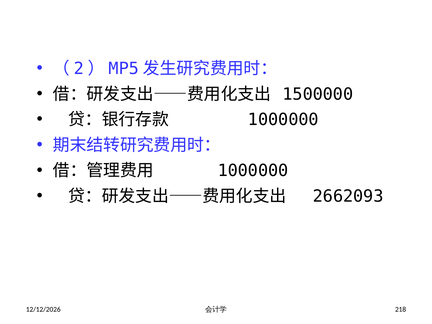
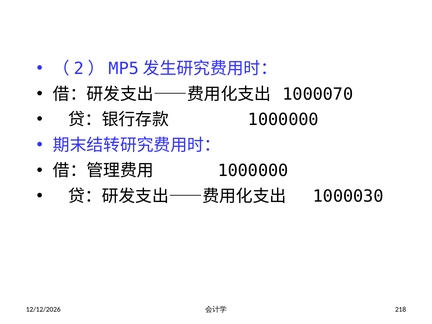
1500000: 1500000 -> 1000070 (318, 94)
2662093: 2662093 -> 1000030 (348, 196)
